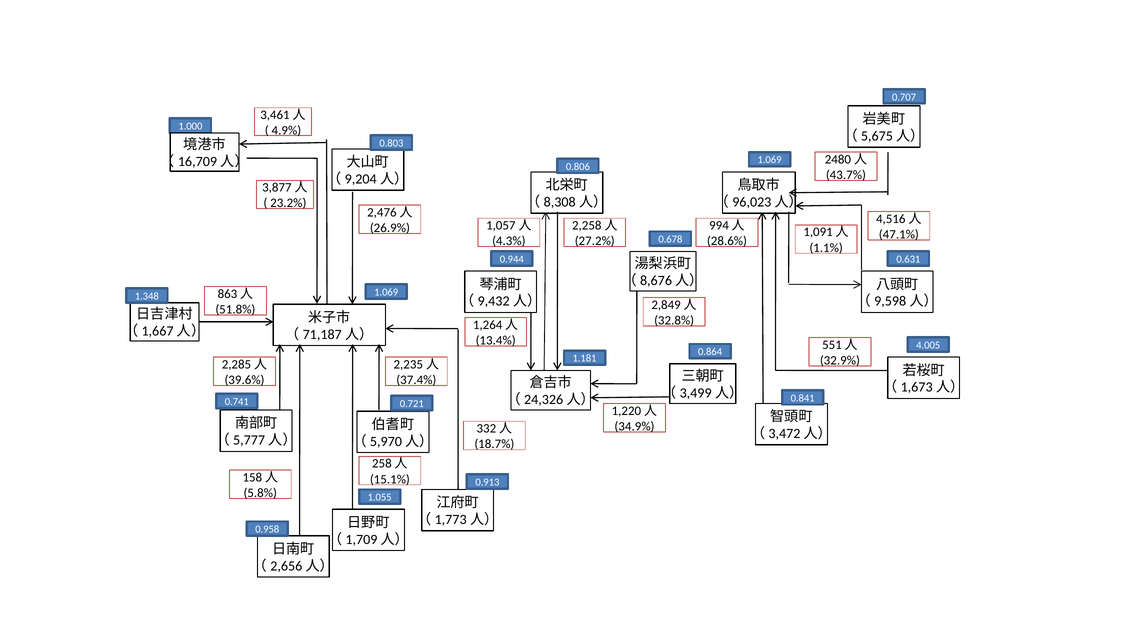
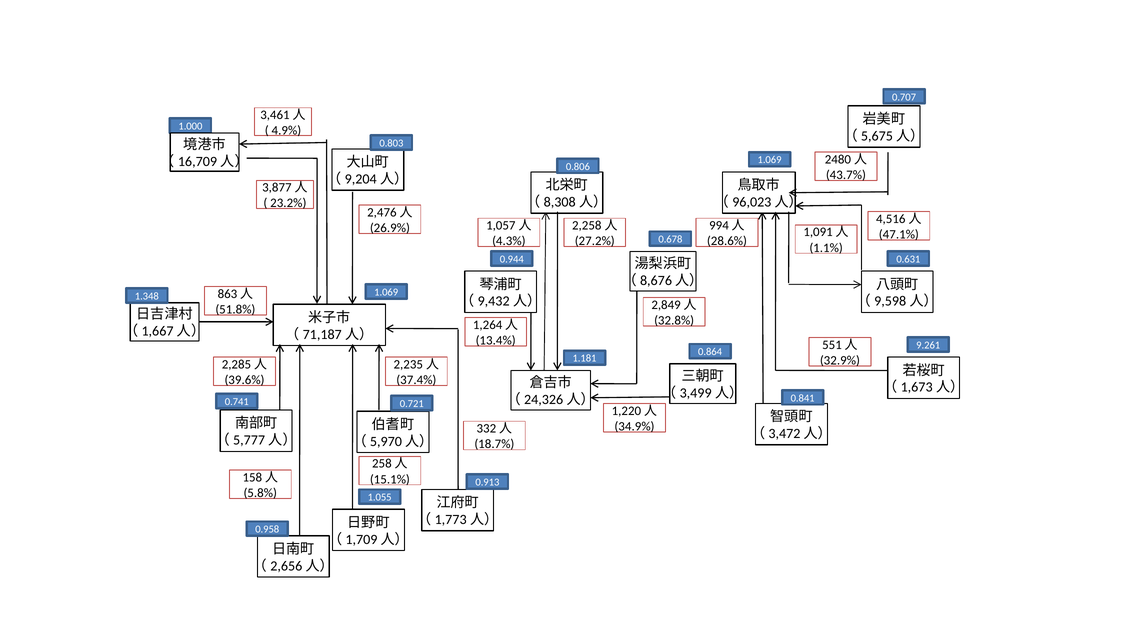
4.005: 4.005 -> 9.261 (928, 345)
